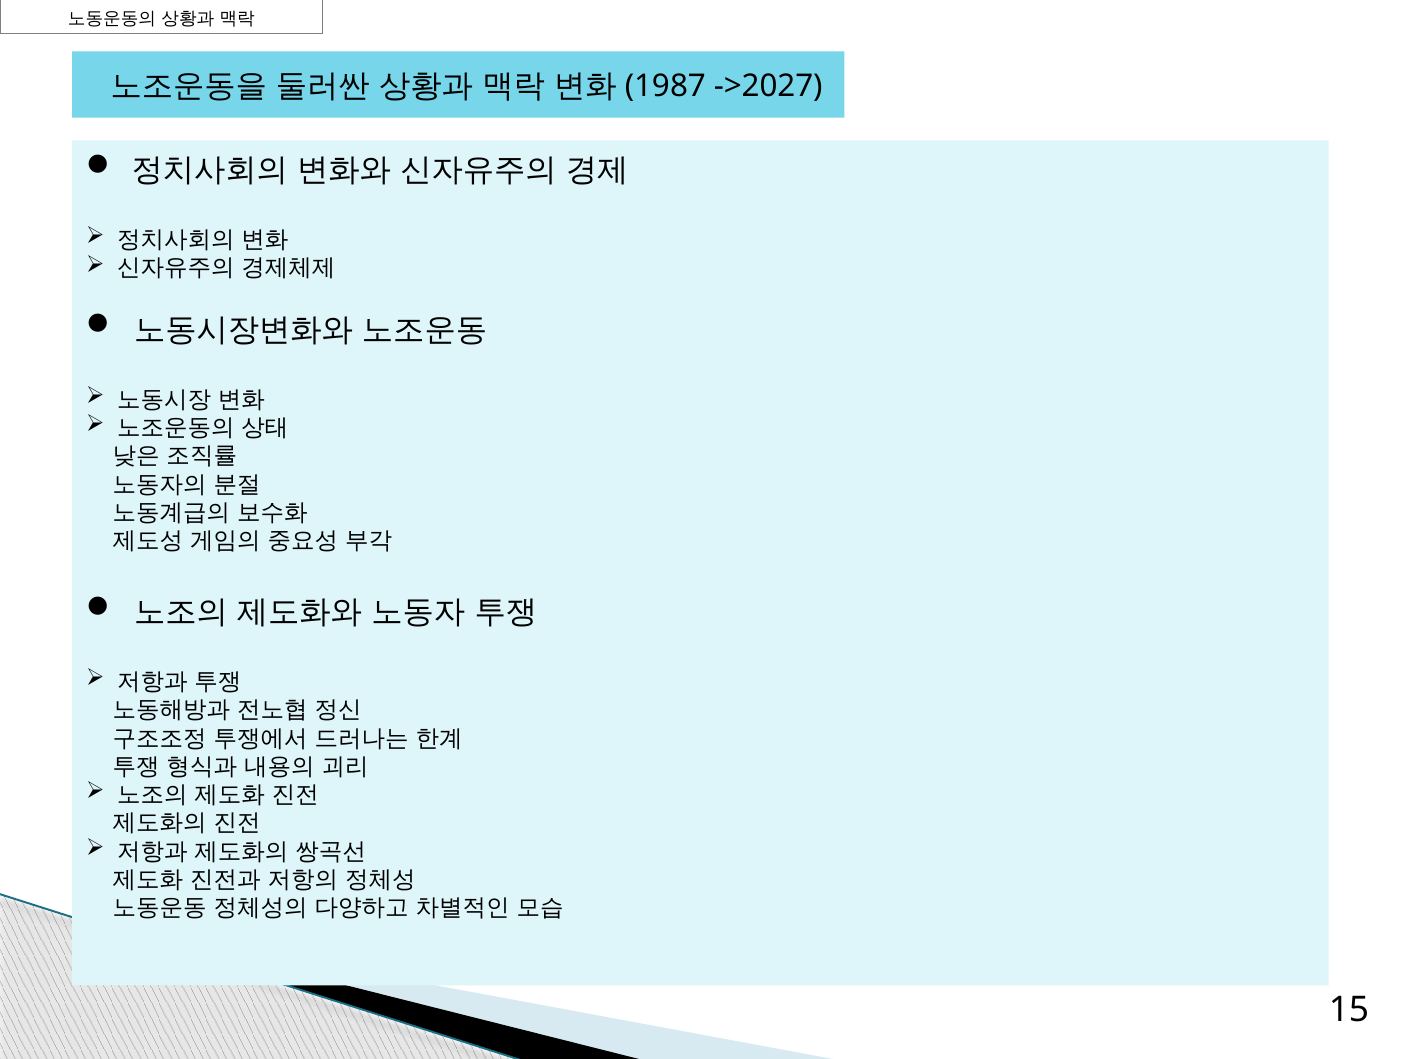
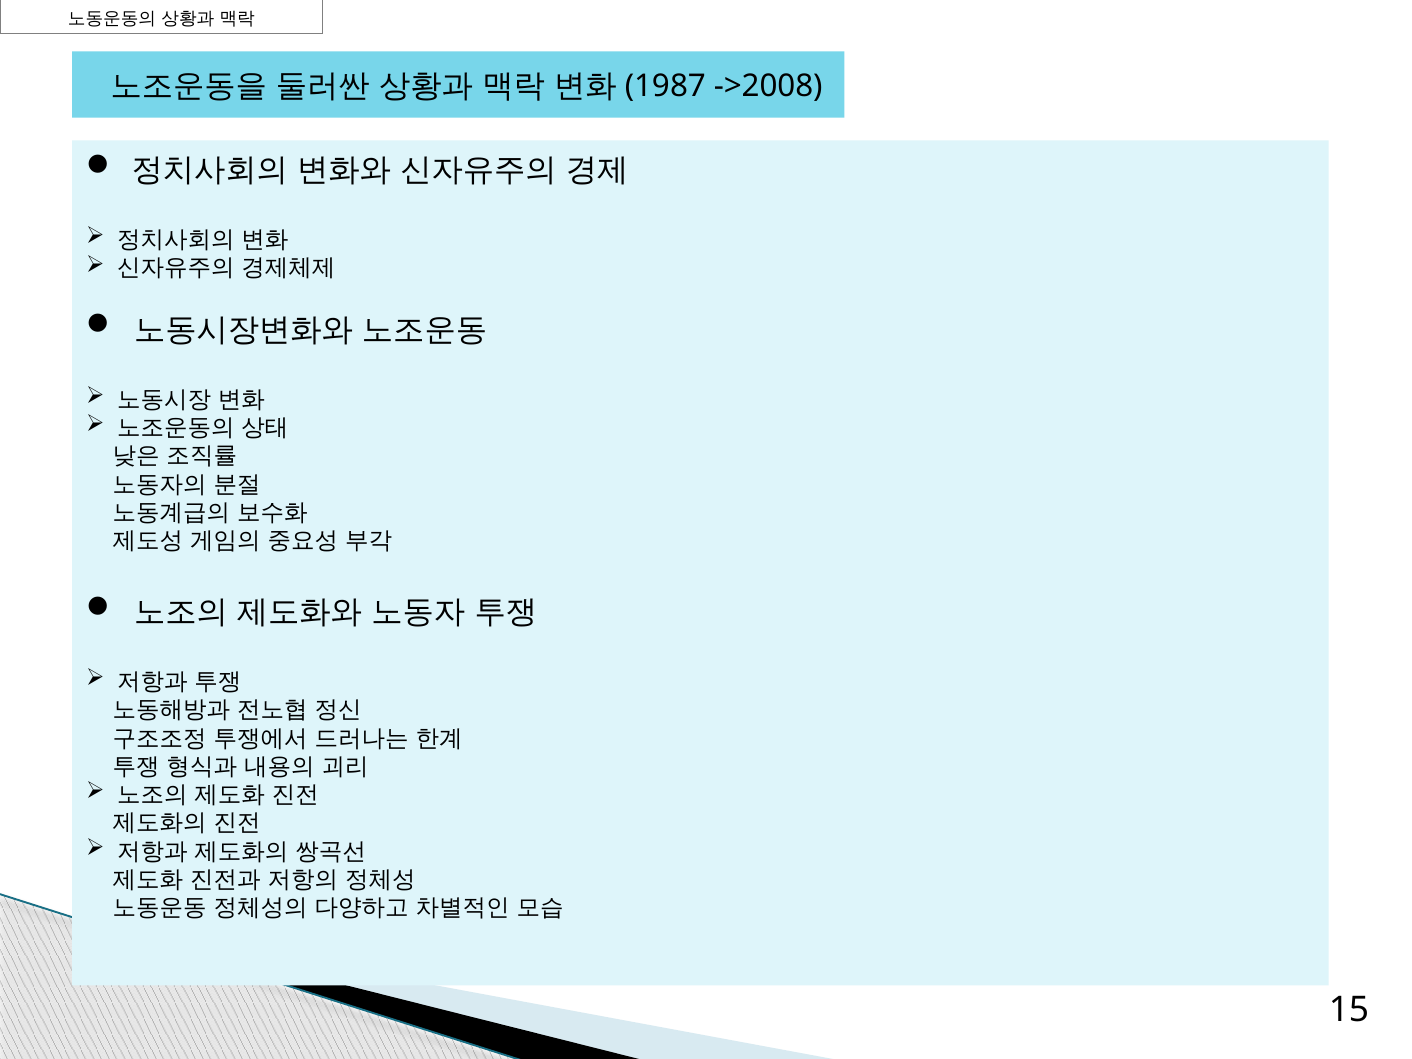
->2027: ->2027 -> ->2008 (768, 87)
